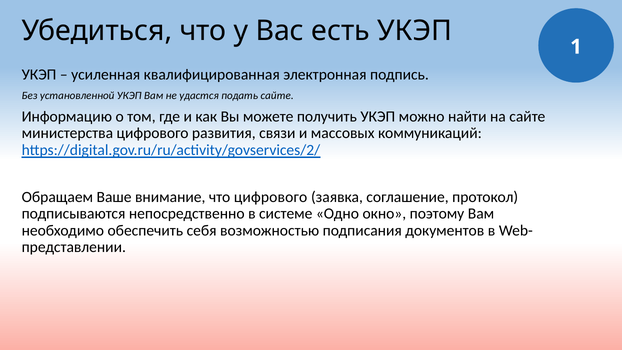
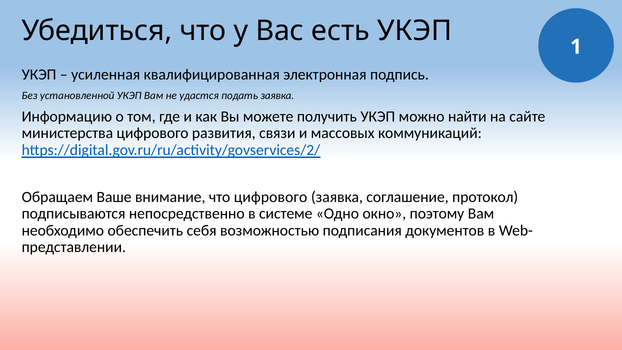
подать сайте: сайте -> заявка (277, 96)
